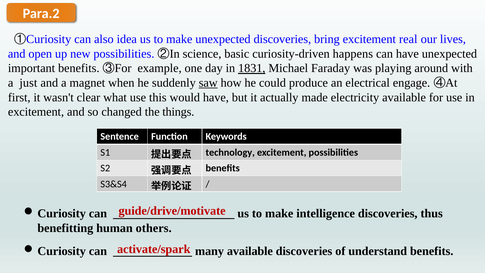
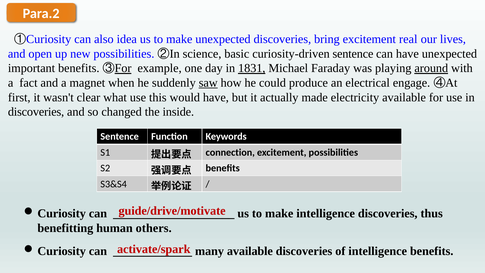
curiosity-driven happens: happens -> sentence (353, 54)
For underline: none -> present (123, 68)
around underline: none -> present (431, 68)
just: just -> fact (28, 83)
excitement: excitement -> discoveries (36, 112)
things: things -> inside (178, 112)
technology: technology -> connection (230, 152)
of understand: understand -> intelligence (378, 251)
